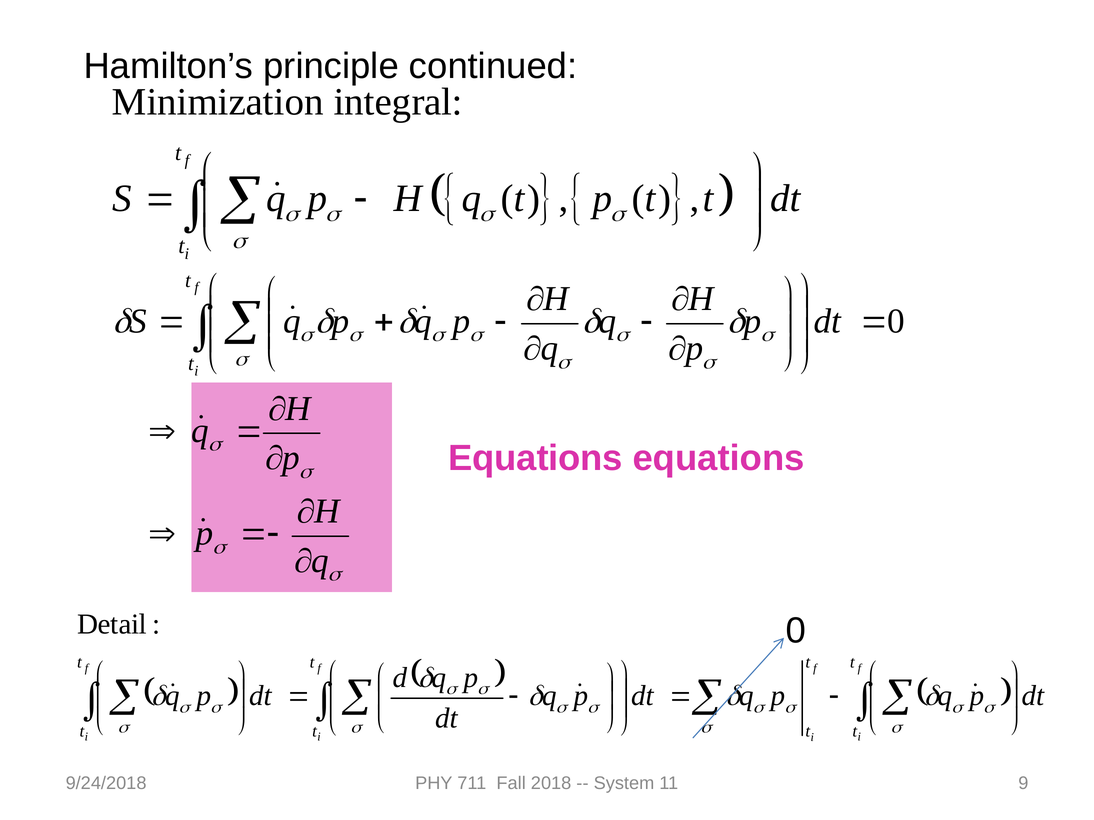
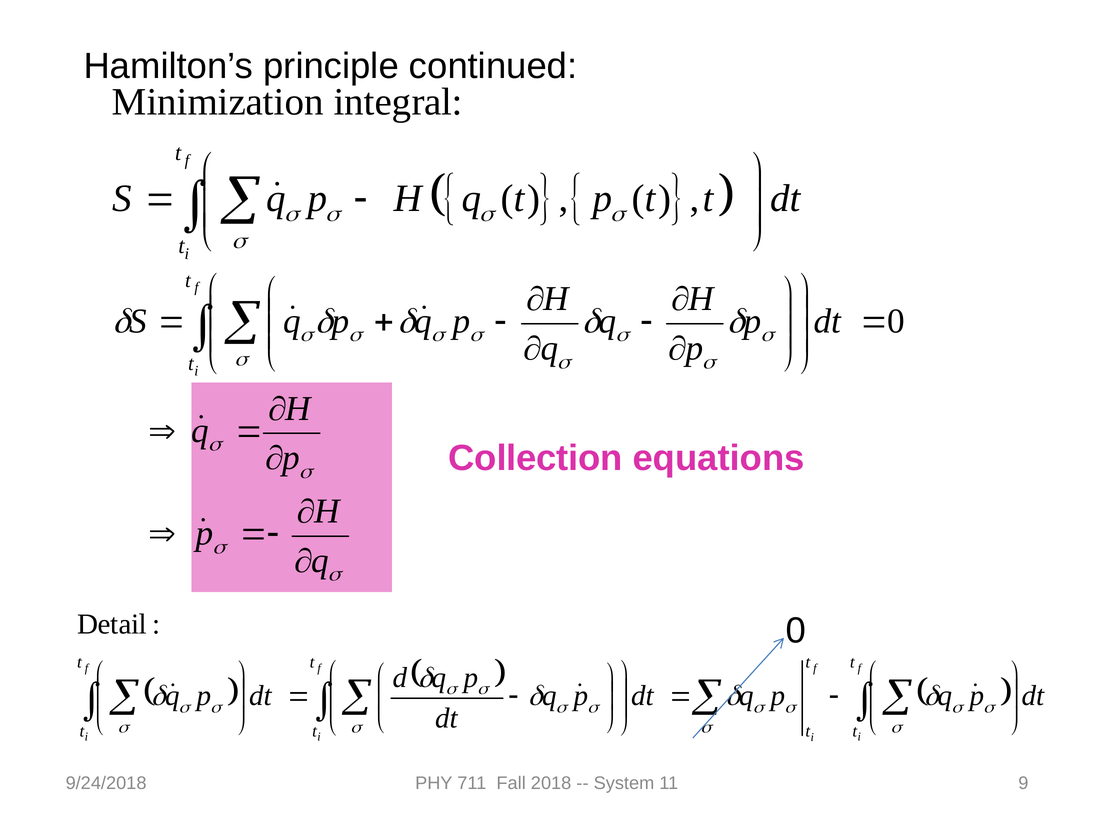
Equations: Equations -> Collection (535, 458)
